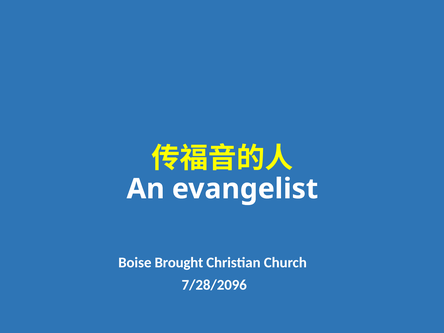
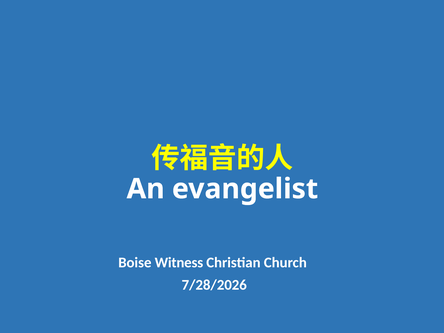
Brought: Brought -> Witness (179, 263)
7/28/2096: 7/28/2096 -> 7/28/2026 (214, 285)
